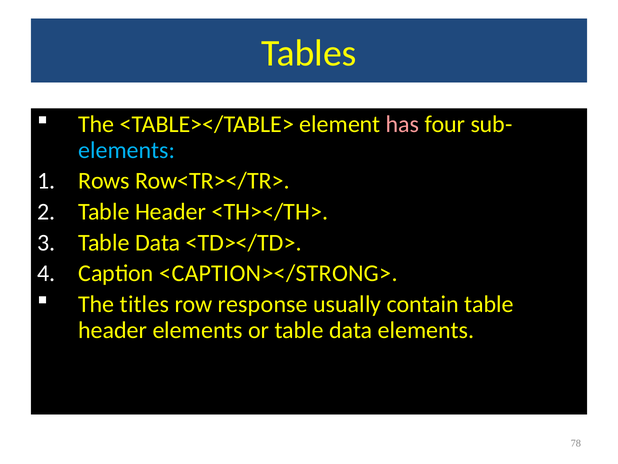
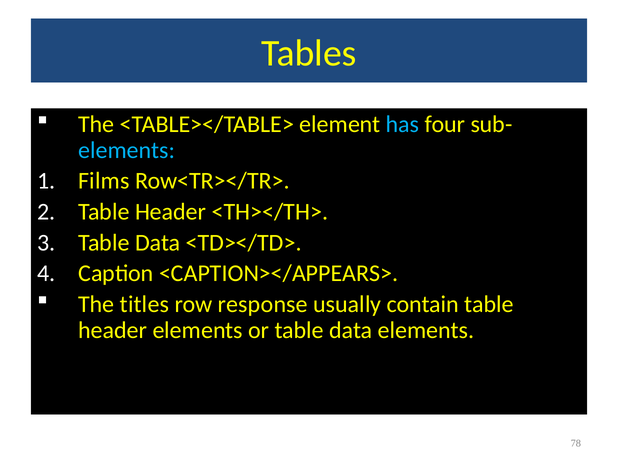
has colour: pink -> light blue (403, 124)
Rows: Rows -> Films (104, 181)
<CAPTION></STRONG>: <CAPTION></STRONG> -> <CAPTION></APPEARS> (279, 273)
